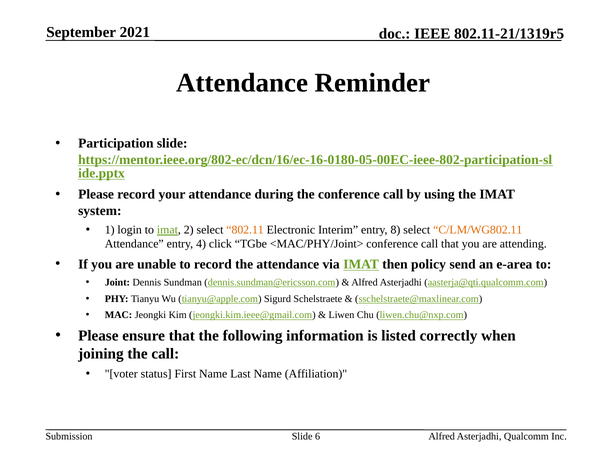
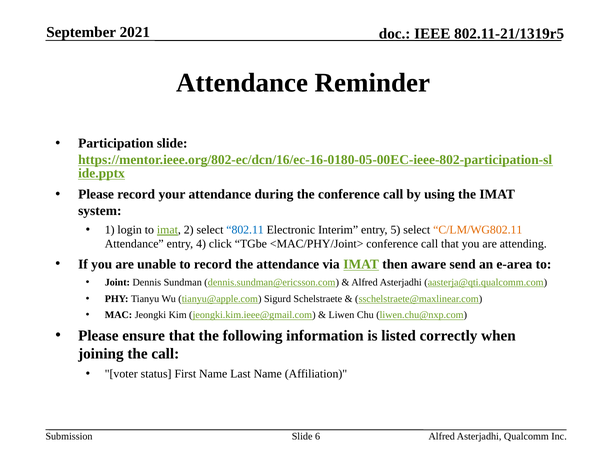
802.11 colour: orange -> blue (245, 230)
8: 8 -> 5 (395, 230)
policy: policy -> aware (429, 264)
